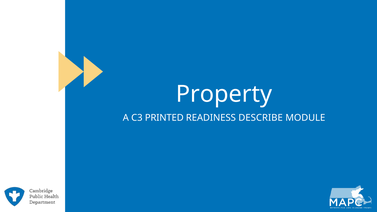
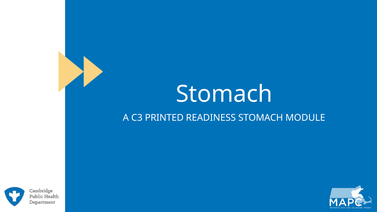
Property: Property -> Stomach (224, 94)
READINESS DESCRIBE: DESCRIBE -> STOMACH (261, 118)
